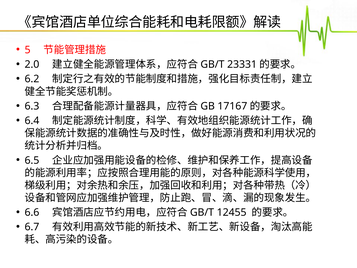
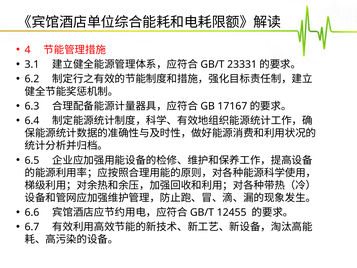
5: 5 -> 4 (28, 50)
2.0: 2.0 -> 3.1 (32, 64)
